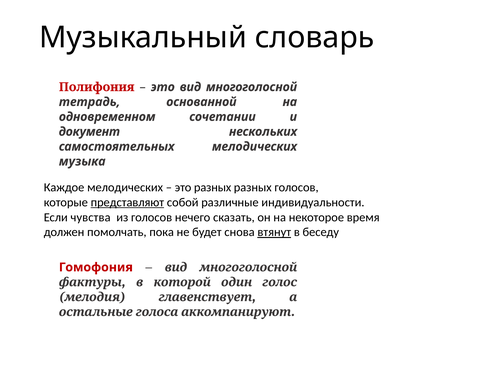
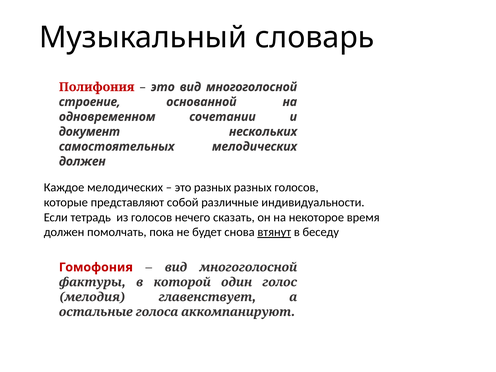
тетрадь: тетрадь -> строение (90, 102)
музыка: музыка -> должен (82, 161)
представляют underline: present -> none (127, 202)
чувства: чувства -> тетрадь (91, 217)
